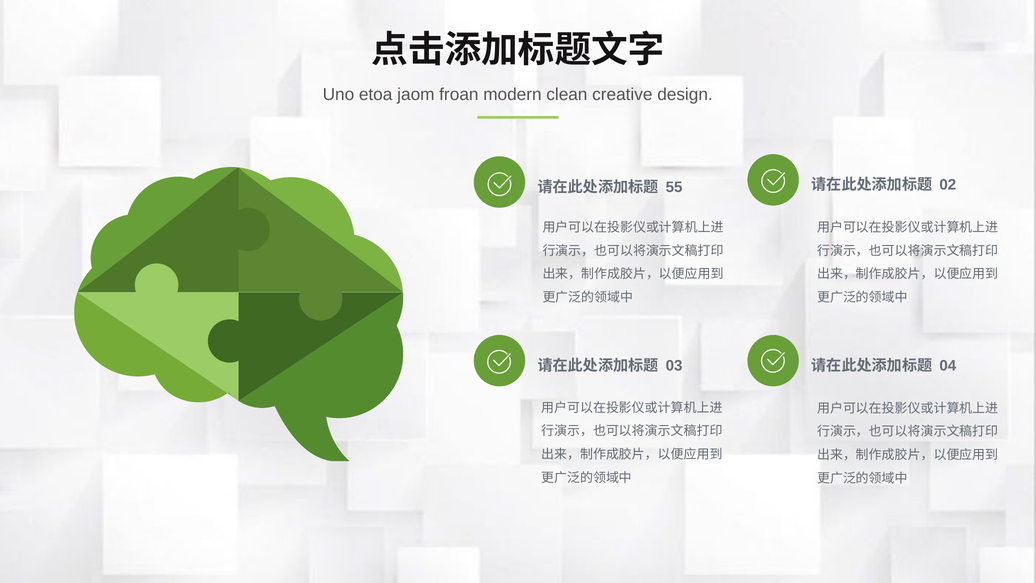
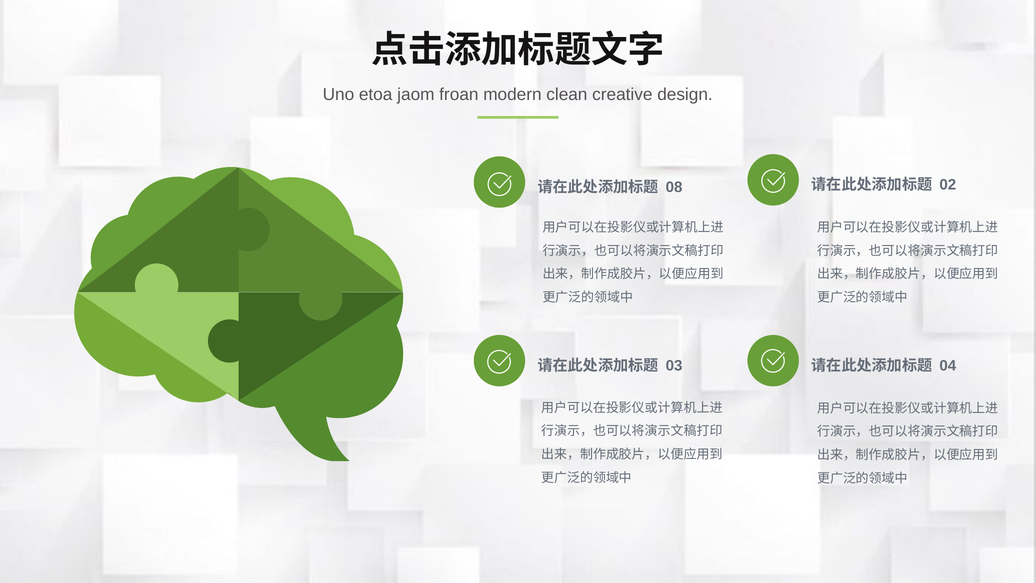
55: 55 -> 08 (674, 187)
